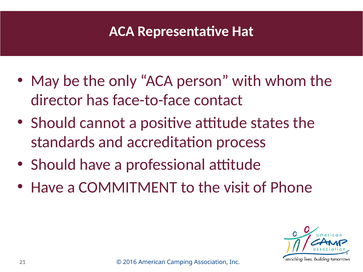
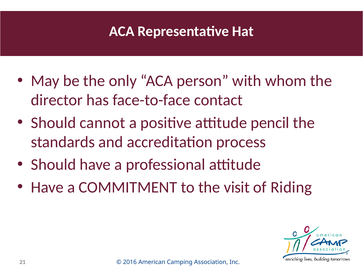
states: states -> pencil (270, 123)
Phone: Phone -> Riding (291, 187)
